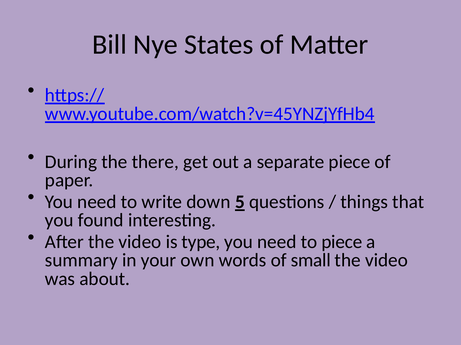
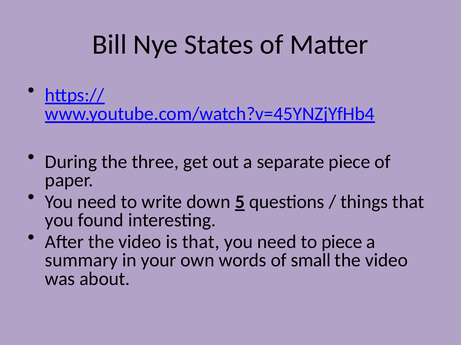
there: there -> three (155, 162)
is type: type -> that (201, 242)
